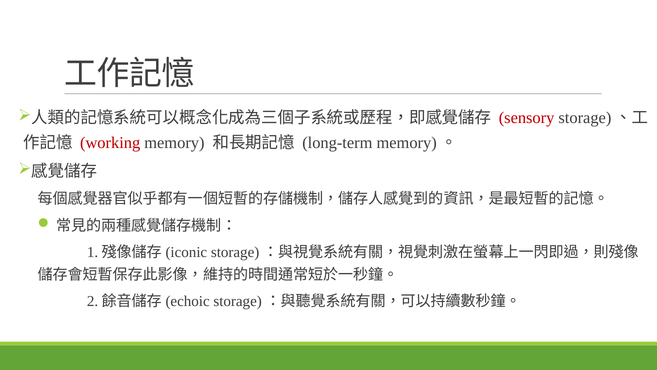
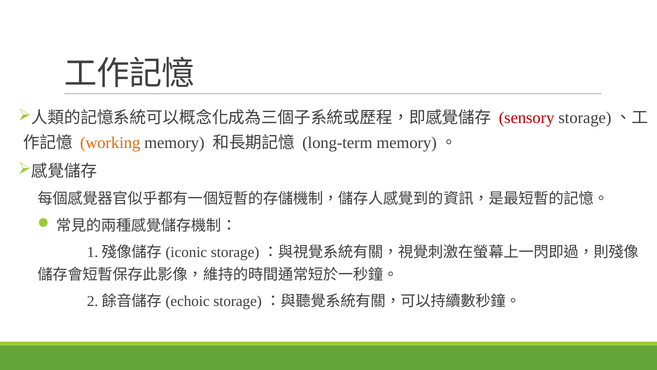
working colour: red -> orange (110, 142)
